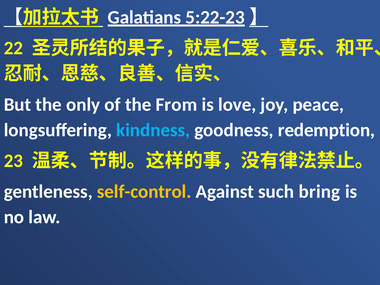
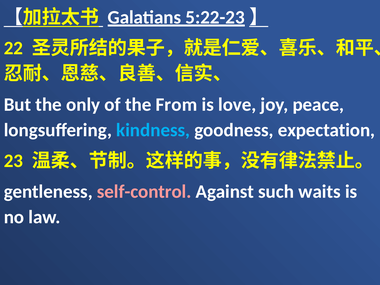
redemption: redemption -> expectation (326, 130)
self-control colour: yellow -> pink (144, 192)
bring: bring -> waits (320, 192)
